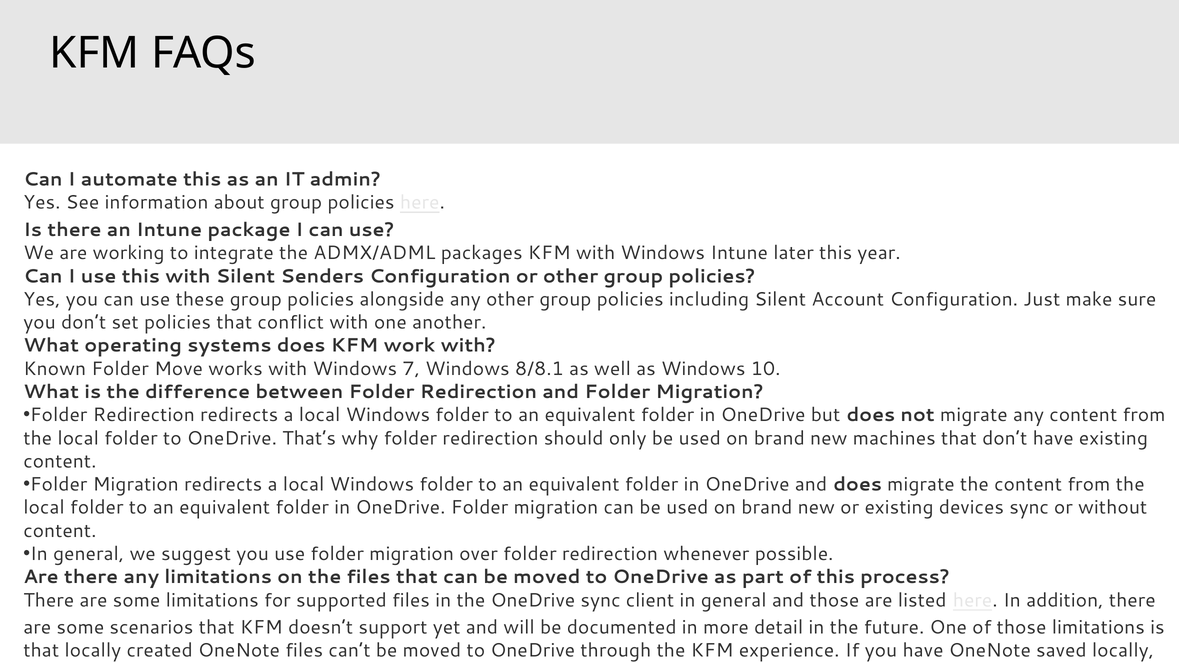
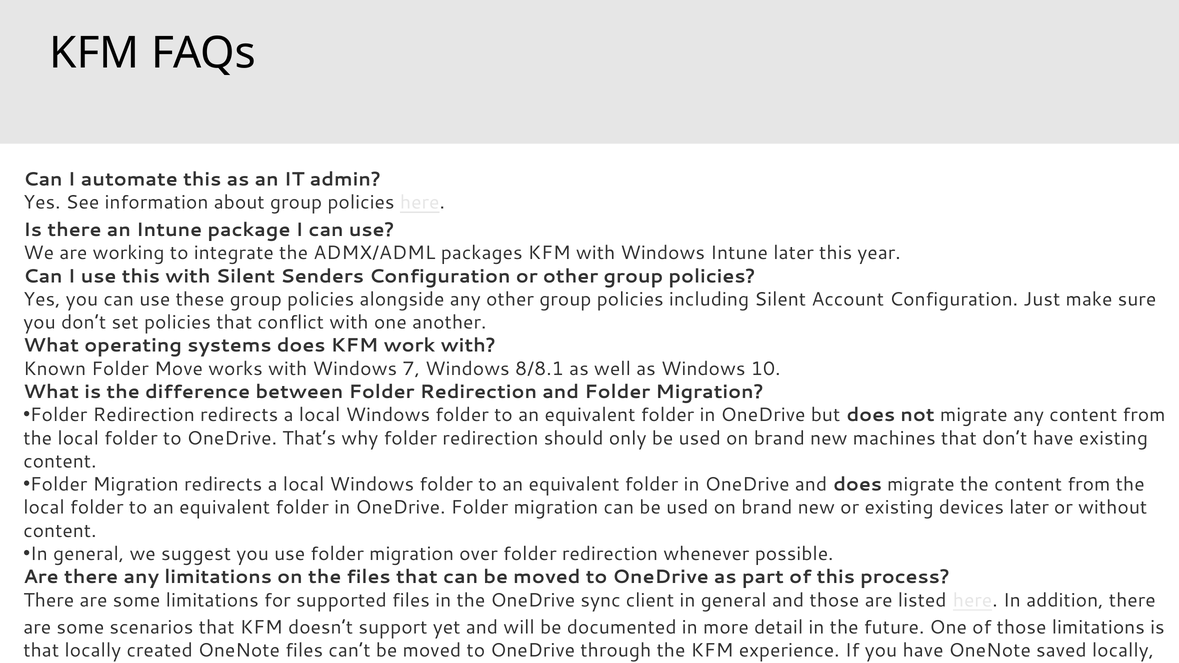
devices sync: sync -> later (1029, 508)
